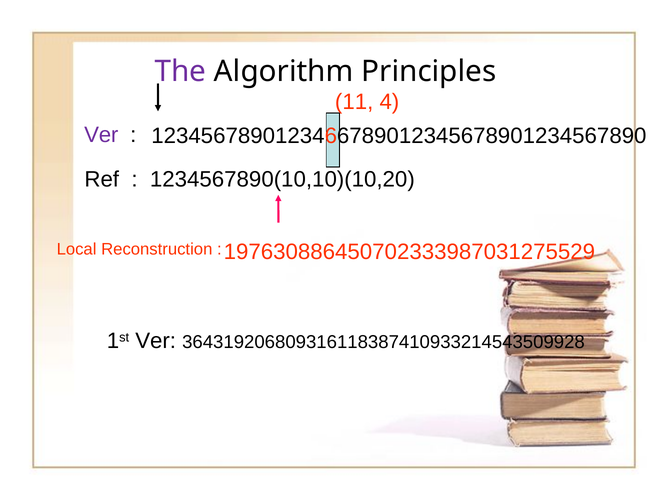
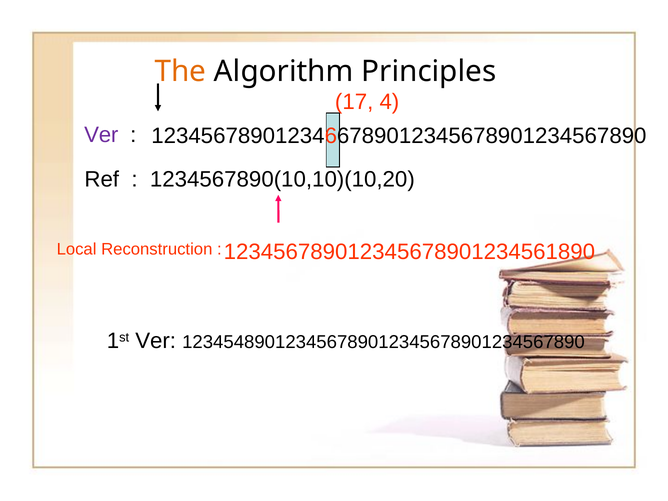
The colour: purple -> orange (180, 72)
11: 11 -> 17 (354, 102)
197630886450702333987031275529: 197630886450702333987031275529 -> 123456789012345678901234561890 (409, 252)
364319206809316118387410933214543509928: 364319206809316118387410933214543509928 -> 123454890123456789012345678901234567890 (383, 342)
